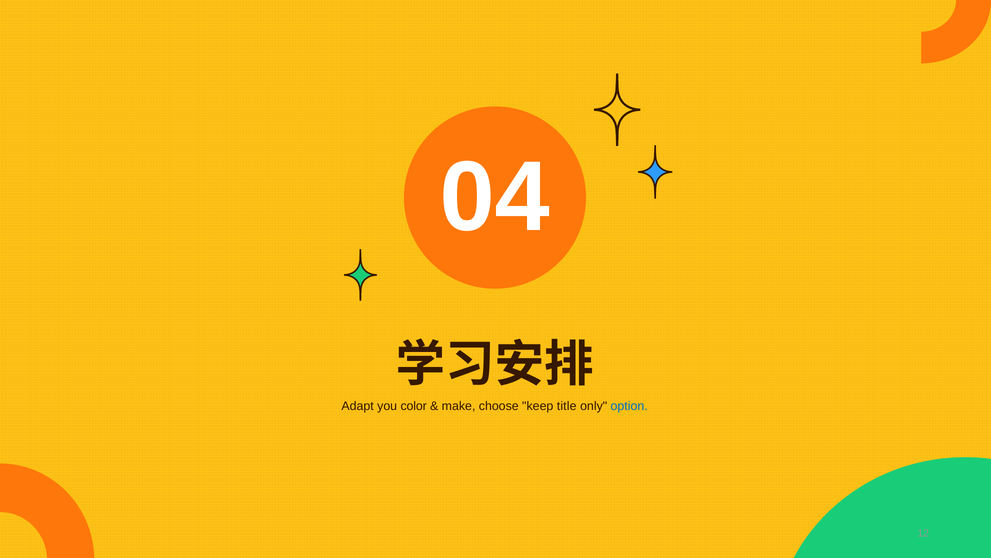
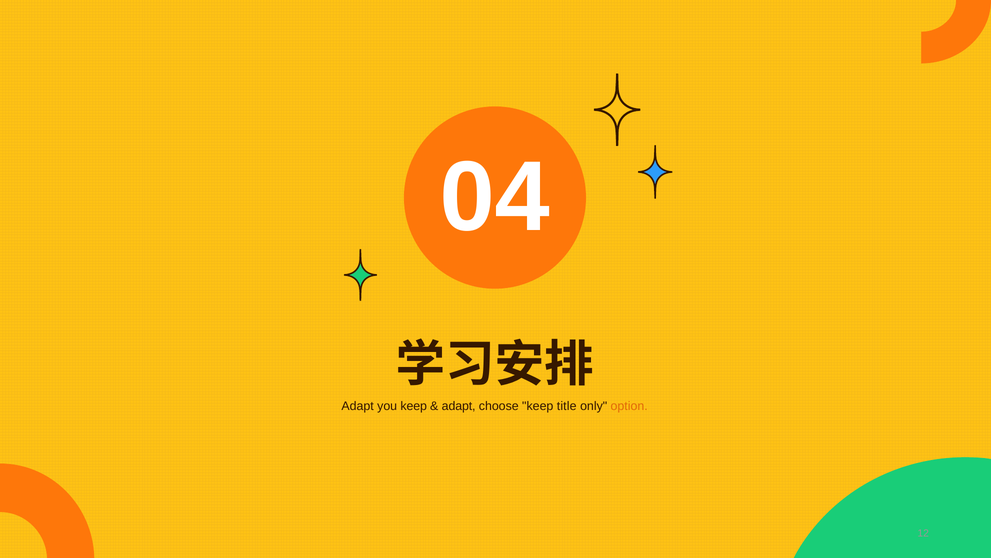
you color: color -> keep (414, 406)
make: make -> adapt (459, 406)
option colour: blue -> orange (629, 406)
